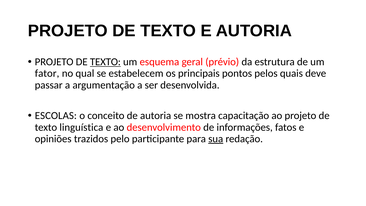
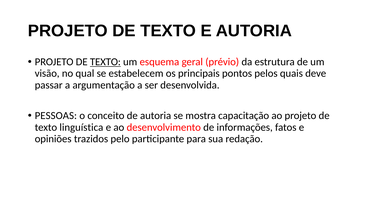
fator: fator -> visão (47, 73)
ESCOLAS: ESCOLAS -> PESSOAS (56, 116)
sua underline: present -> none (216, 139)
